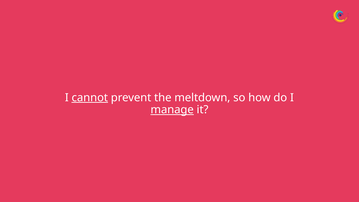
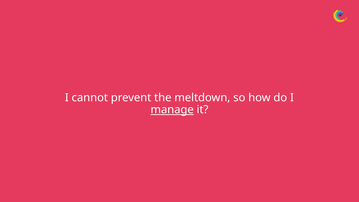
cannot underline: present -> none (90, 98)
